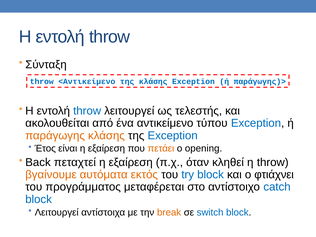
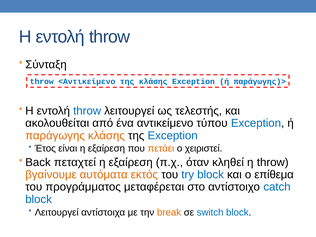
opening: opening -> χειριστεί (204, 149)
φτιάχνει: φτιάχνει -> επίθεμα (274, 175)
